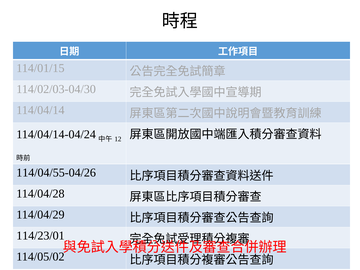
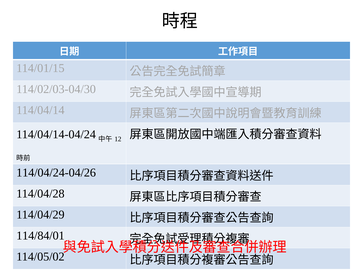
114/04/55-04/26: 114/04/55-04/26 -> 114/04/24-04/26 (56, 173)
114/23/01: 114/23/01 -> 114/84/01 (40, 236)
